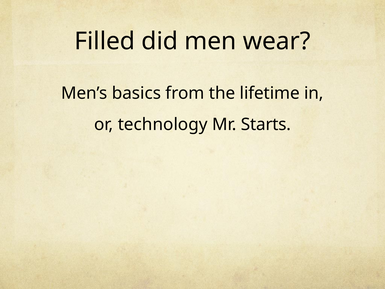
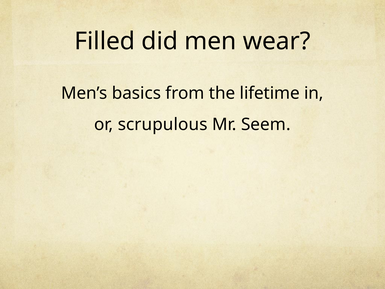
technology: technology -> scrupulous (163, 124)
Starts: Starts -> Seem (266, 124)
